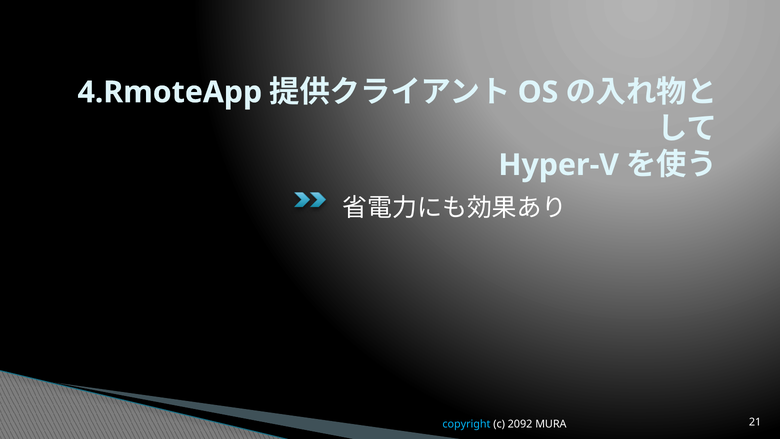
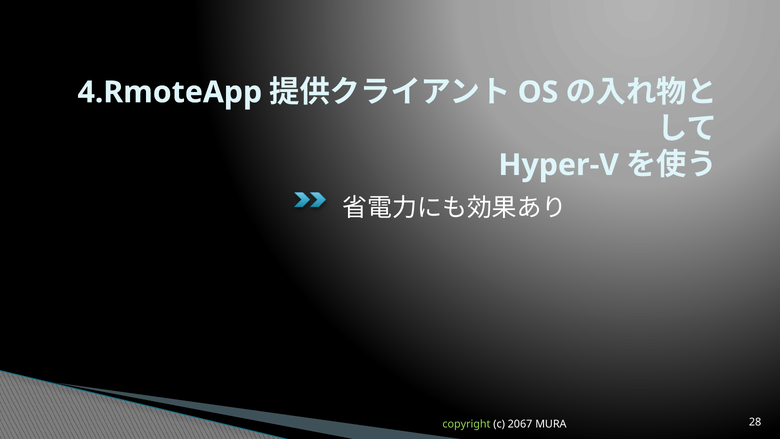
copyright colour: light blue -> light green (466, 424)
2092: 2092 -> 2067 (520, 424)
21: 21 -> 28 (755, 422)
